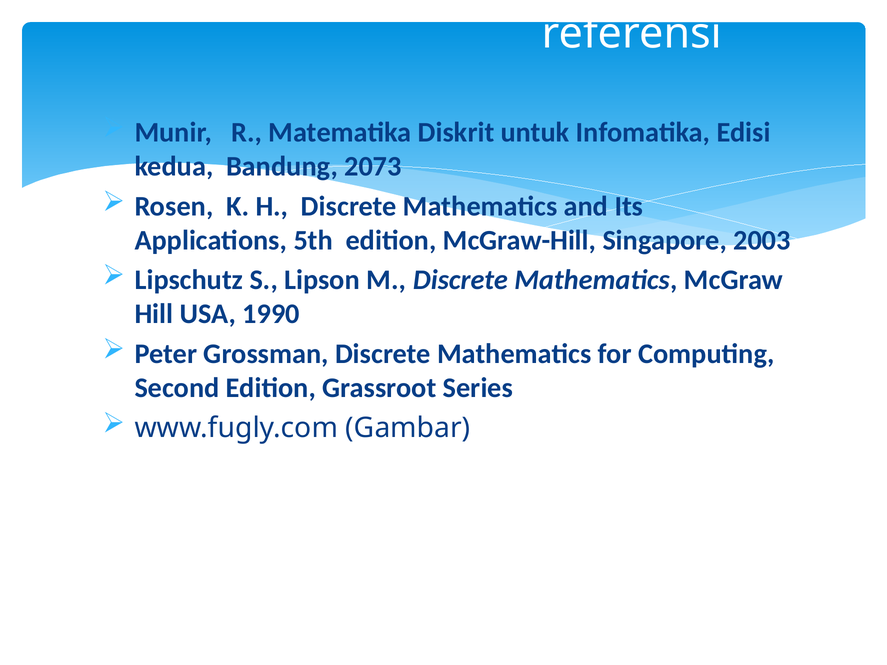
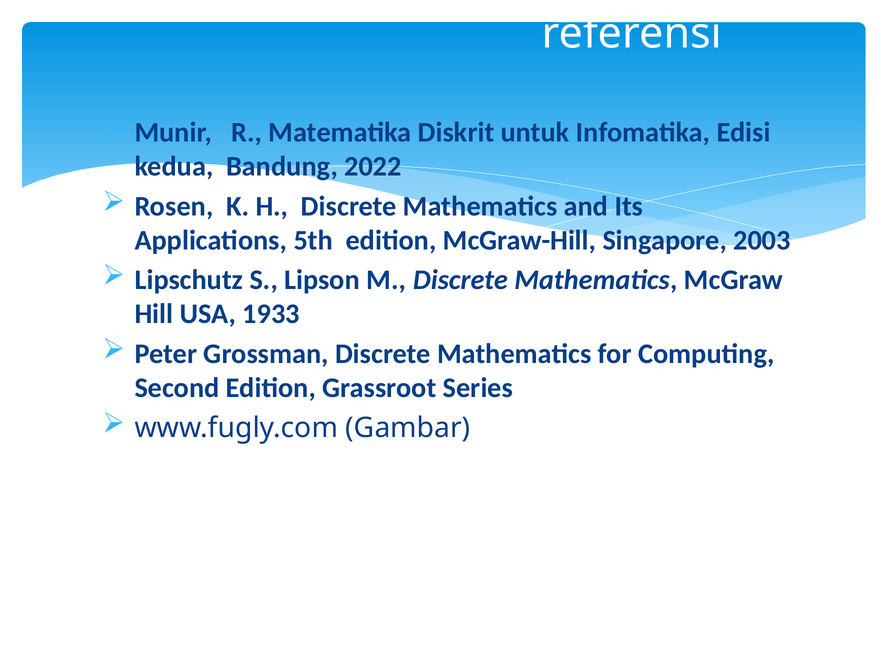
2073: 2073 -> 2022 (373, 166)
1990: 1990 -> 1933 (271, 314)
